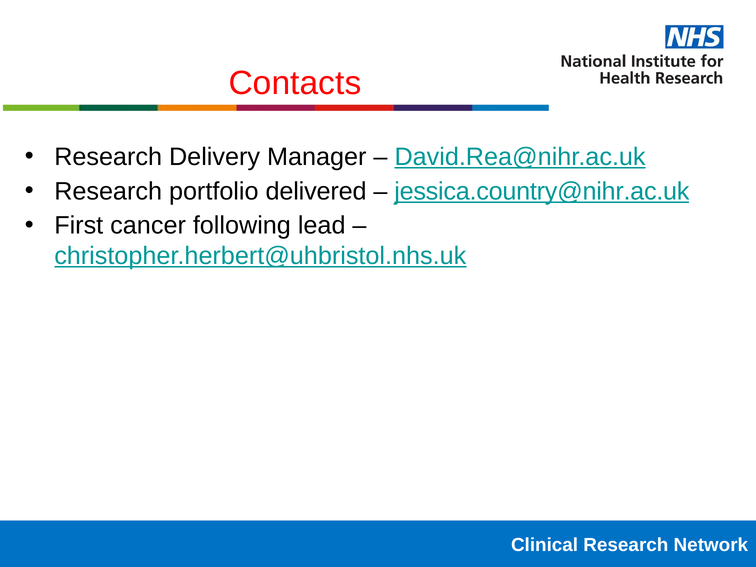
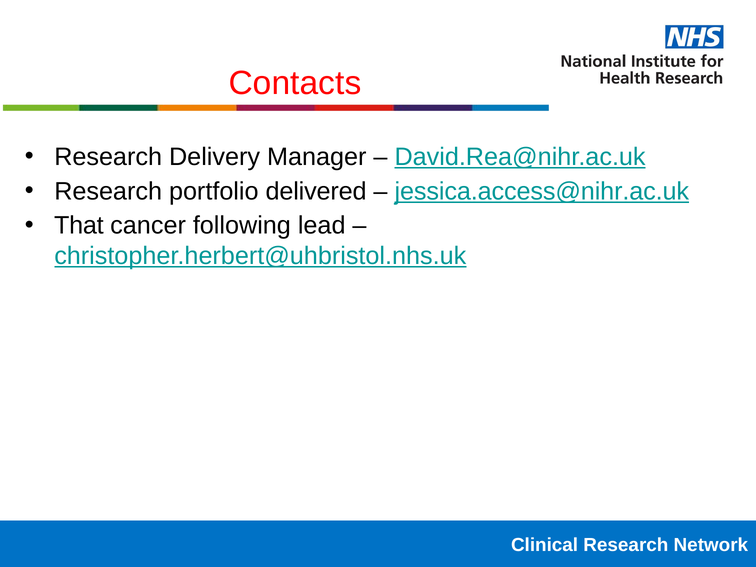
jessica.country@nihr.ac.uk: jessica.country@nihr.ac.uk -> jessica.access@nihr.ac.uk (542, 191)
First: First -> That (79, 226)
